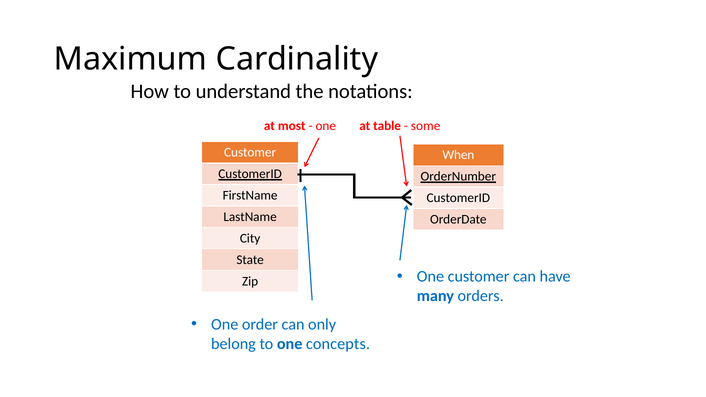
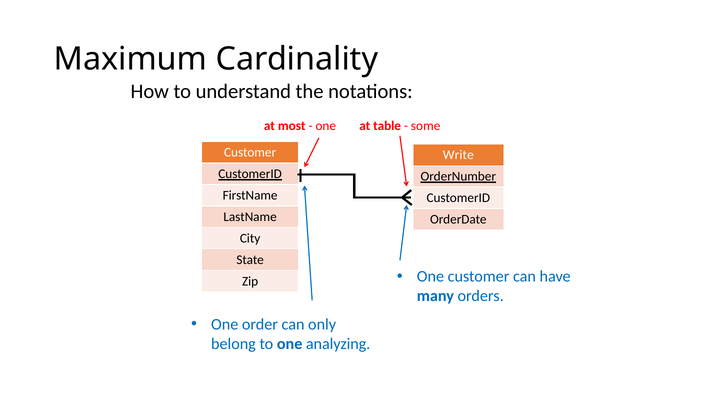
When: When -> Write (458, 155)
concepts: concepts -> analyzing (338, 344)
